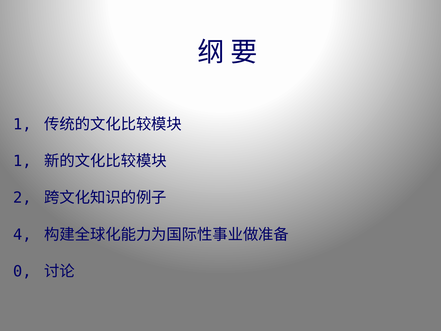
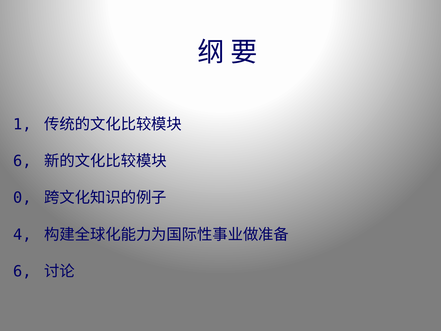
1: 1 -> 6 (22, 161)
2: 2 -> 0 (22, 198)
0: 0 -> 6 (22, 271)
